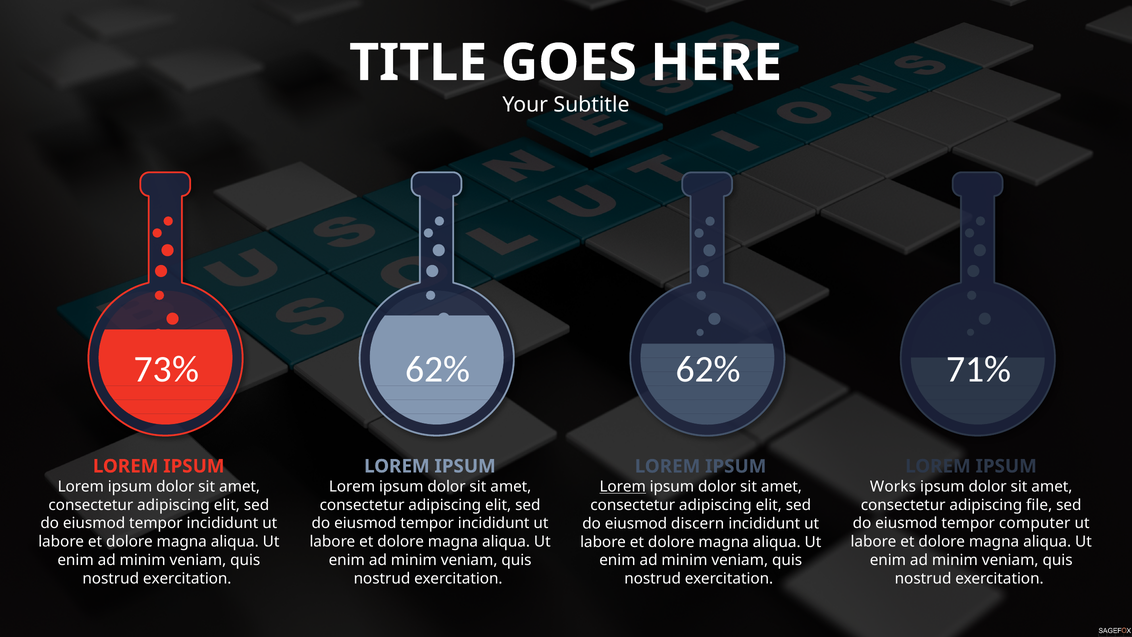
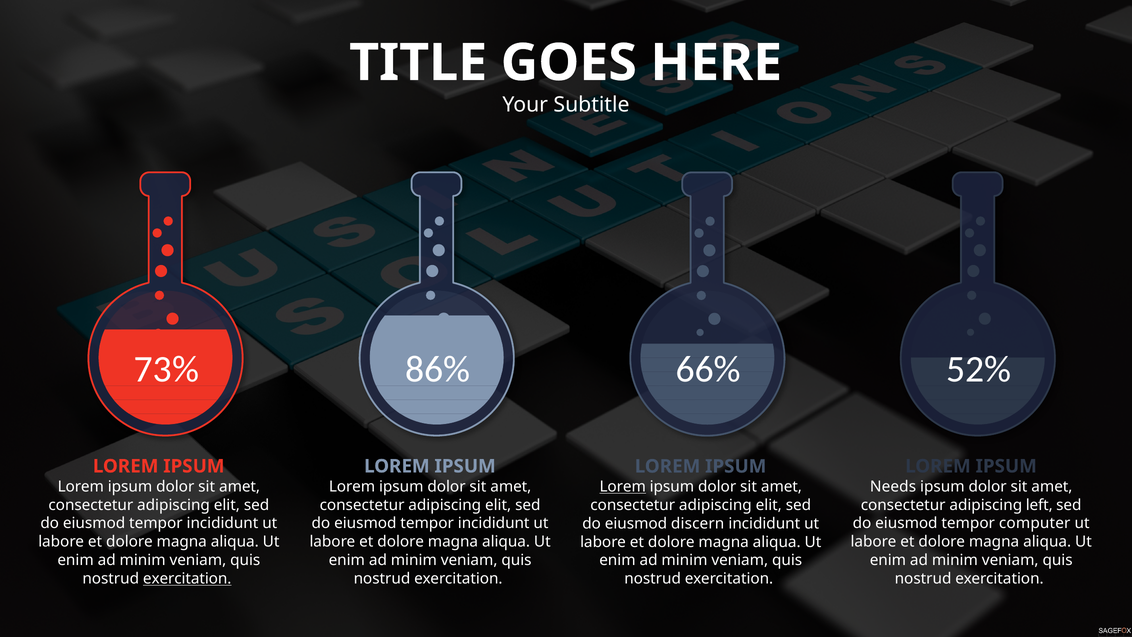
62%: 62% -> 86% (438, 369)
71%: 71% -> 52% (979, 369)
62%: 62% -> 66% (708, 369)
Works: Works -> Needs (893, 486)
file: file -> left (1039, 505)
exercitation underline: none -> present (187, 578)
